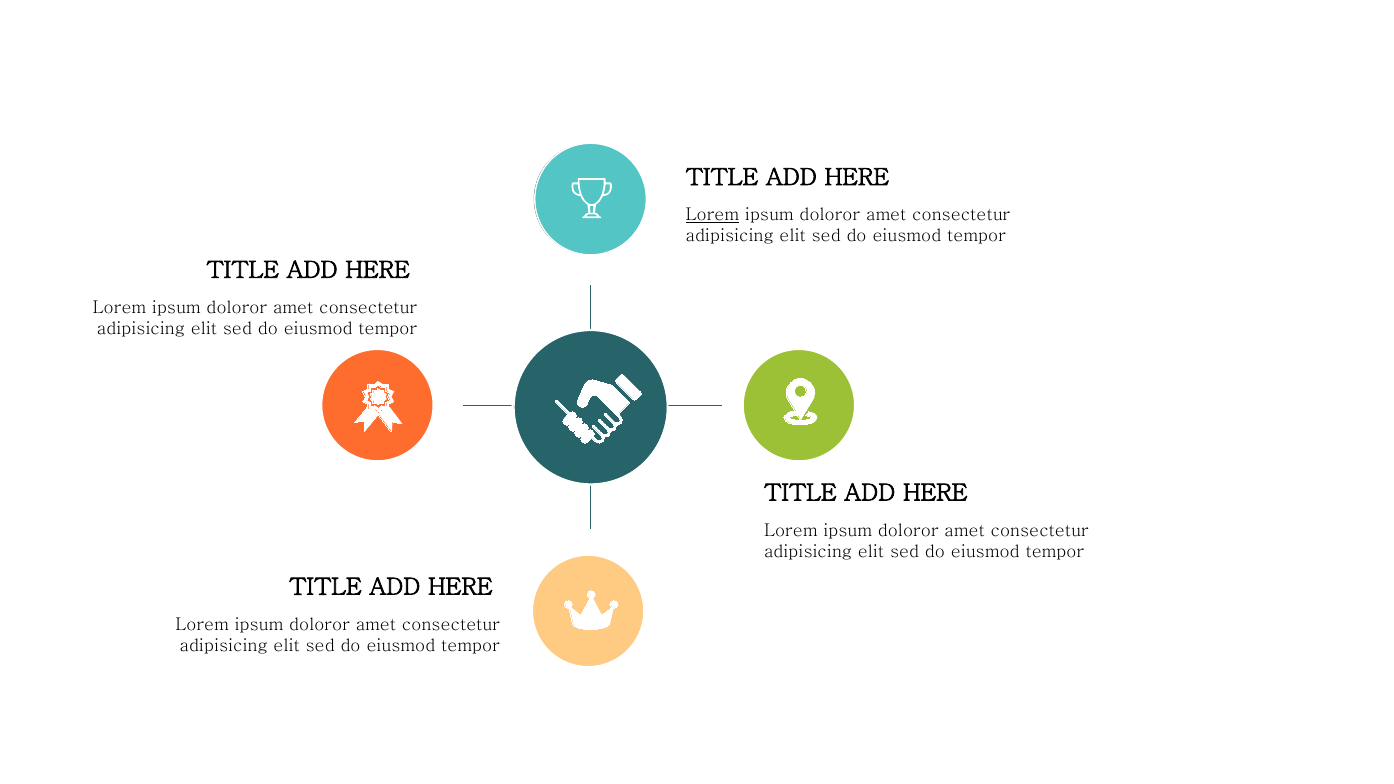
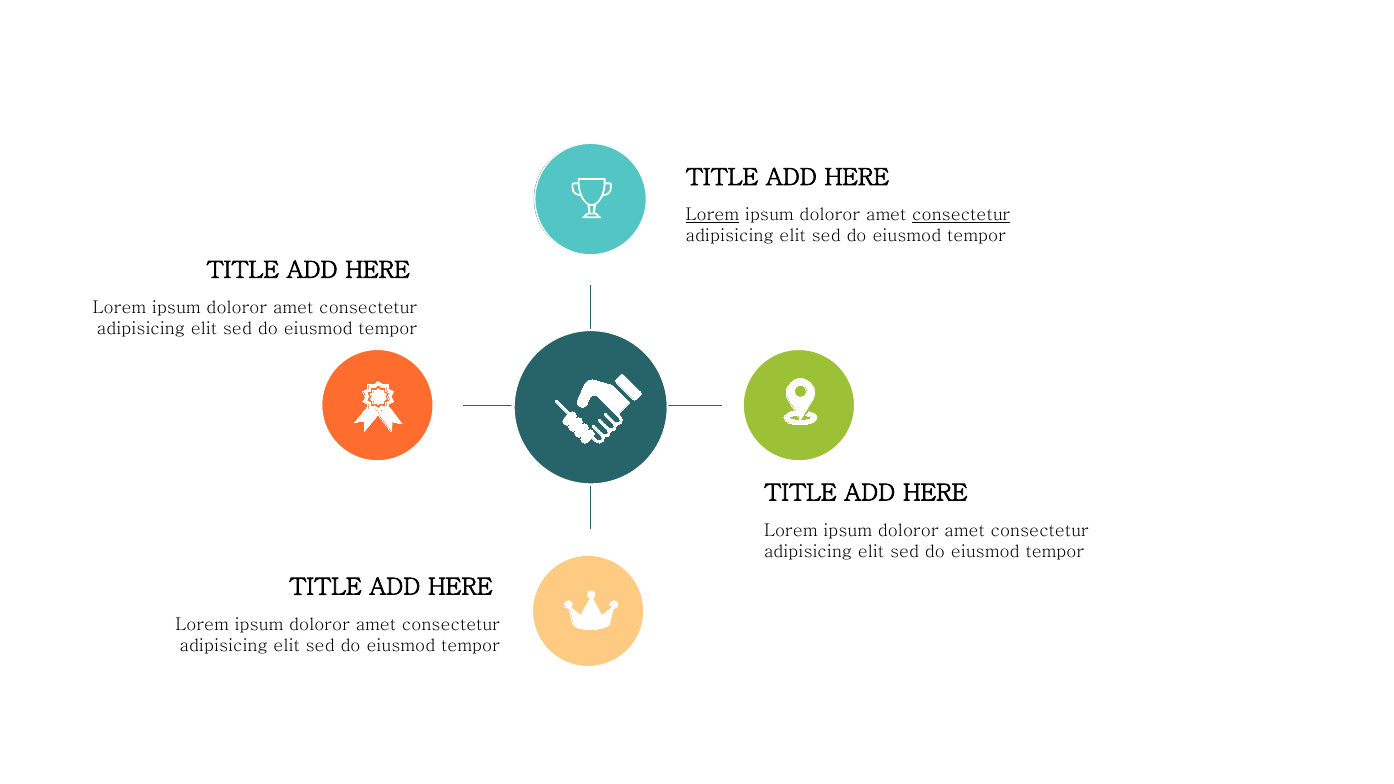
consectetur underline: none -> present (961, 215)
